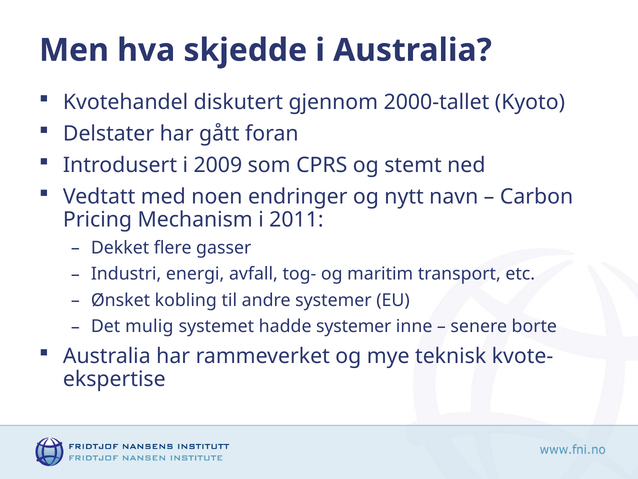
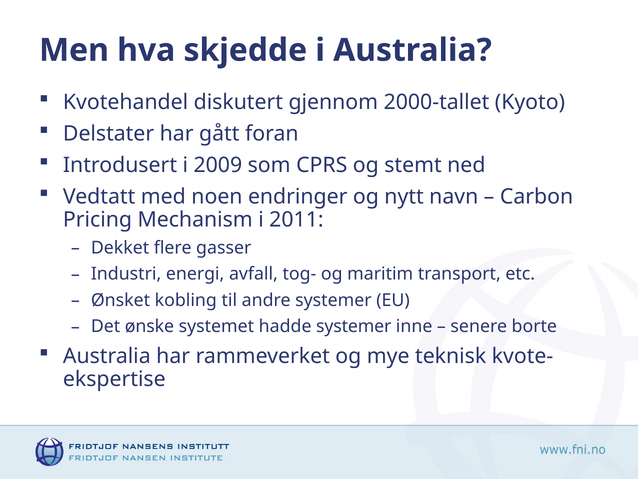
mulig: mulig -> ønske (149, 326)
